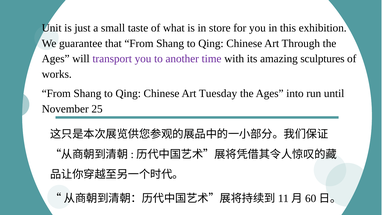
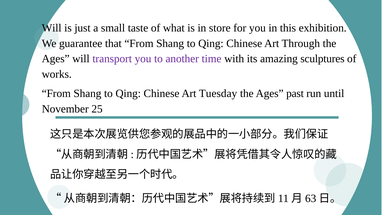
Unit: Unit -> Will (52, 28)
into: into -> past (295, 93)
60: 60 -> 63 (311, 198)
